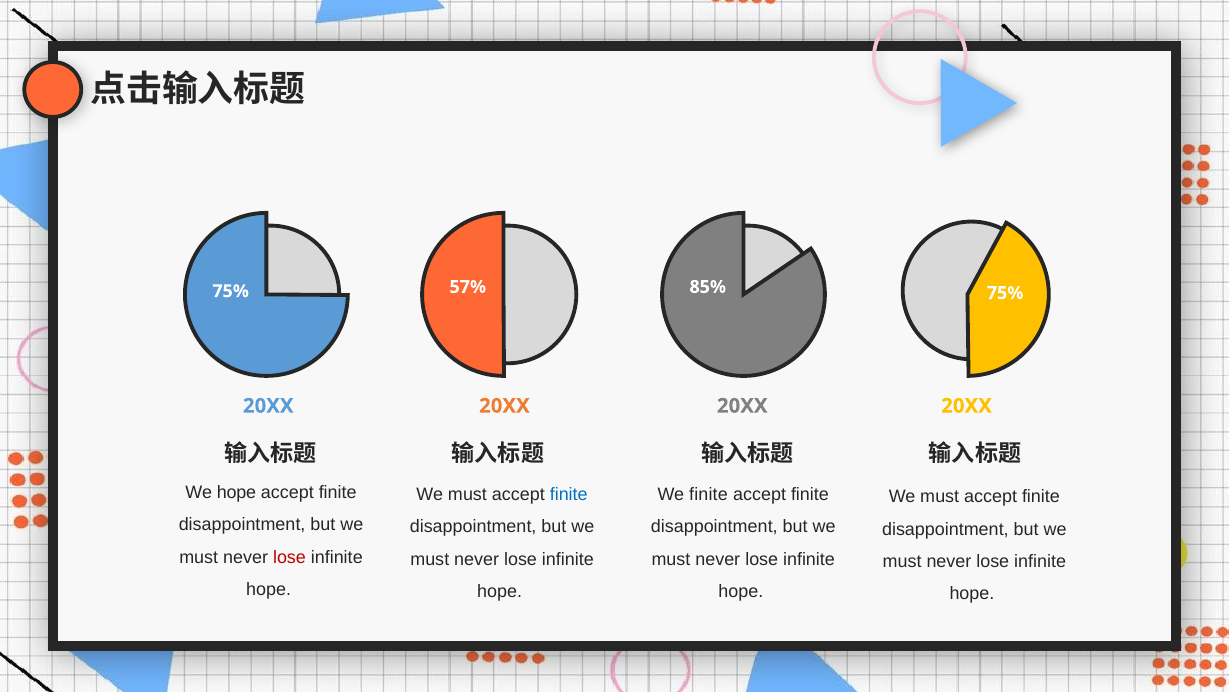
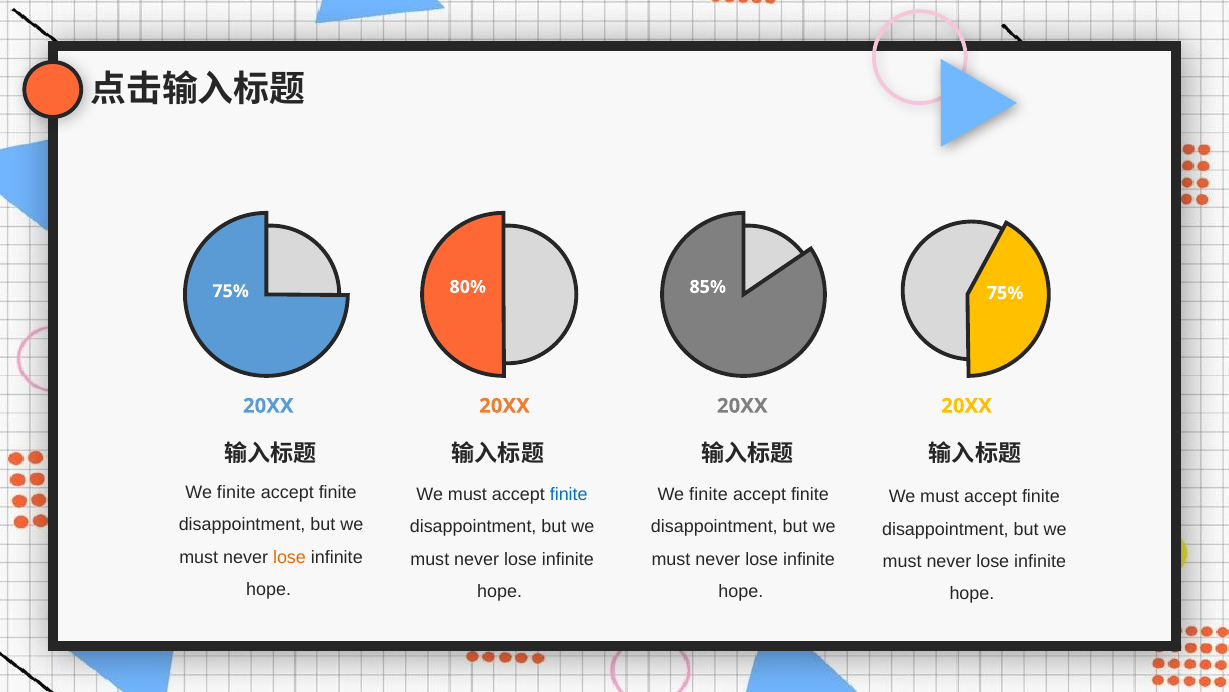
57%: 57% -> 80% (468, 287)
hope: hope -> finite (236, 492)
lose colour: red -> orange (289, 557)
